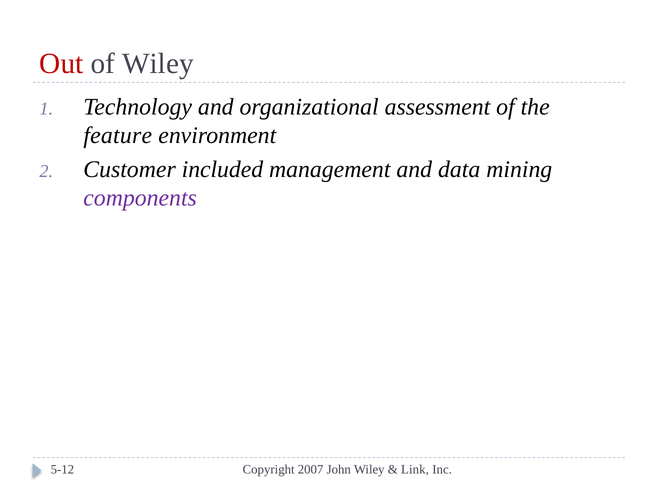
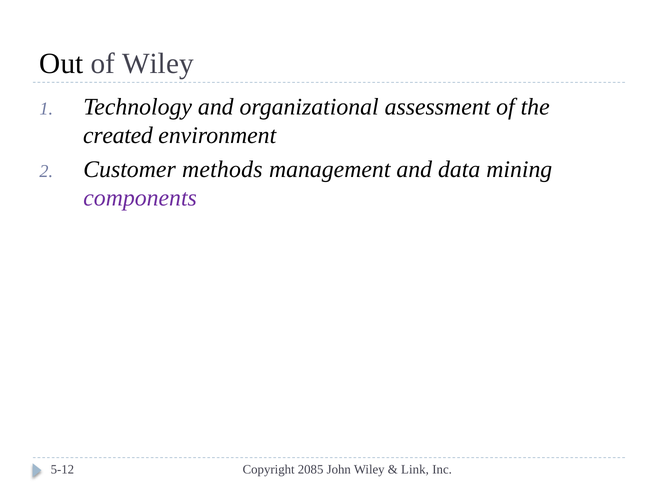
Out colour: red -> black (61, 63)
feature: feature -> created (118, 135)
included: included -> methods (222, 169)
2007: 2007 -> 2085 (311, 469)
